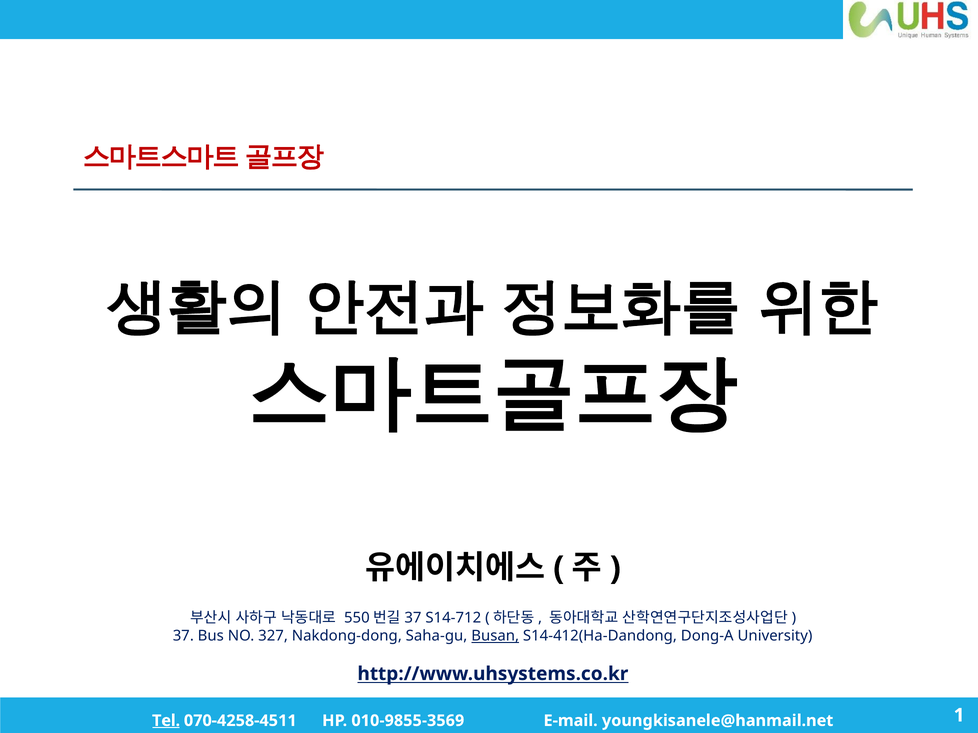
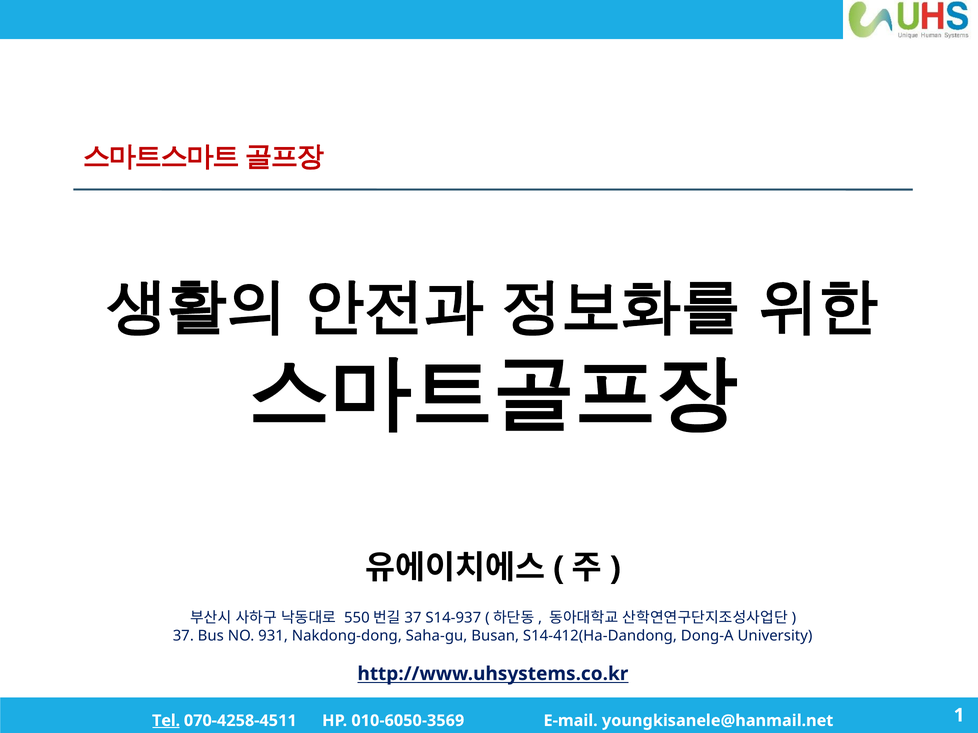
S14-712: S14-712 -> S14-937 (453, 618)
327: 327 -> 931 (273, 636)
Busan underline: present -> none (495, 636)
010-9855-3569: 010-9855-3569 -> 010-6050-3569 (408, 721)
